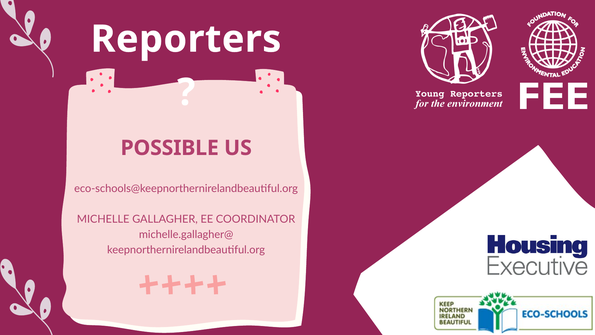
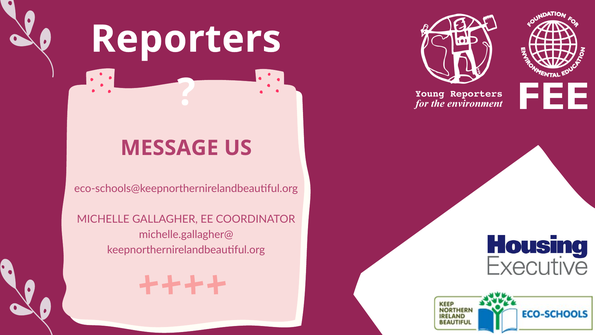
POSSIBLE: POSSIBLE -> MESSAGE (169, 148)
